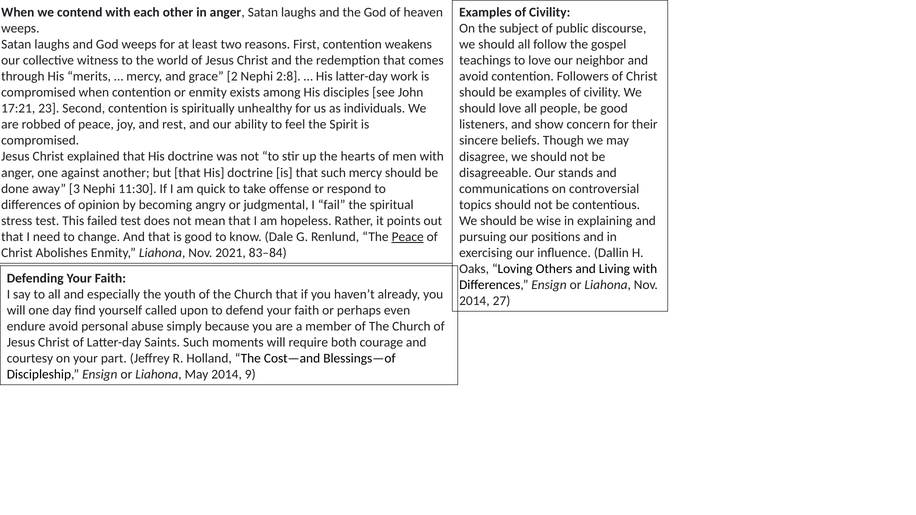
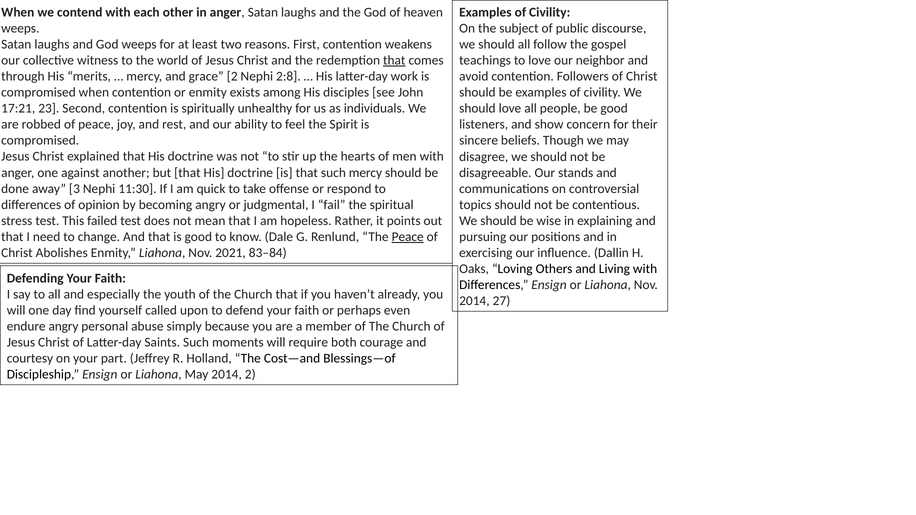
that underline: none -> present (394, 60)
endure avoid: avoid -> angry (63, 326)
2014 9: 9 -> 2 (250, 374)
